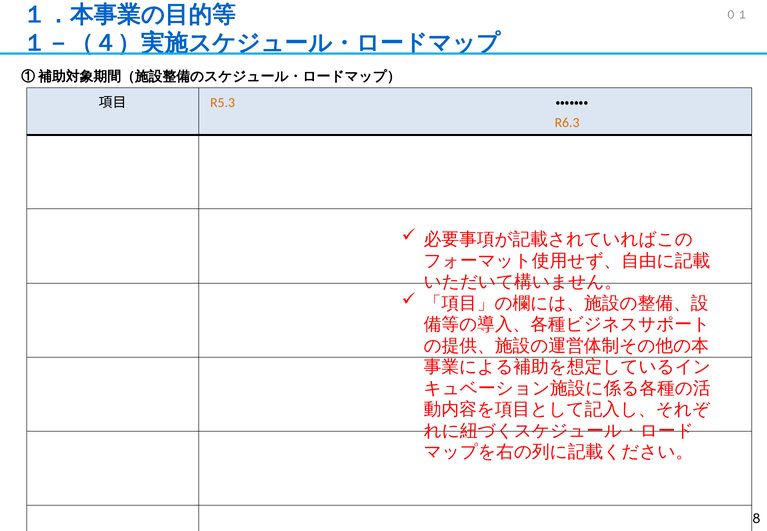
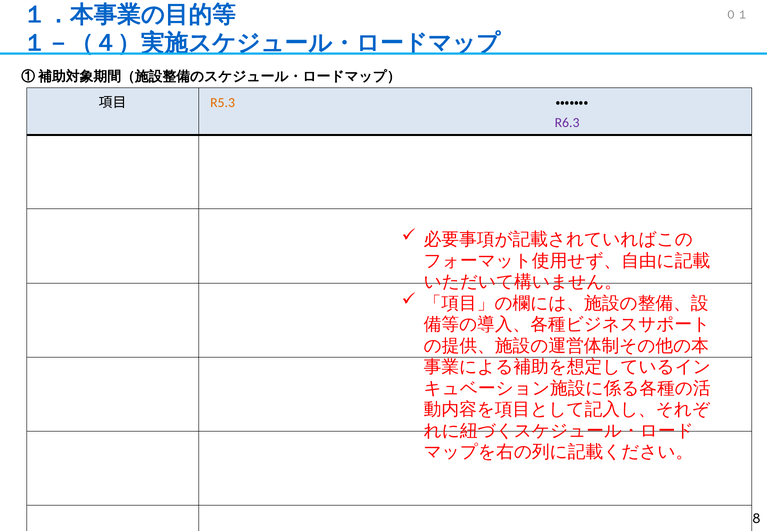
R6.3 colour: orange -> purple (567, 123)
